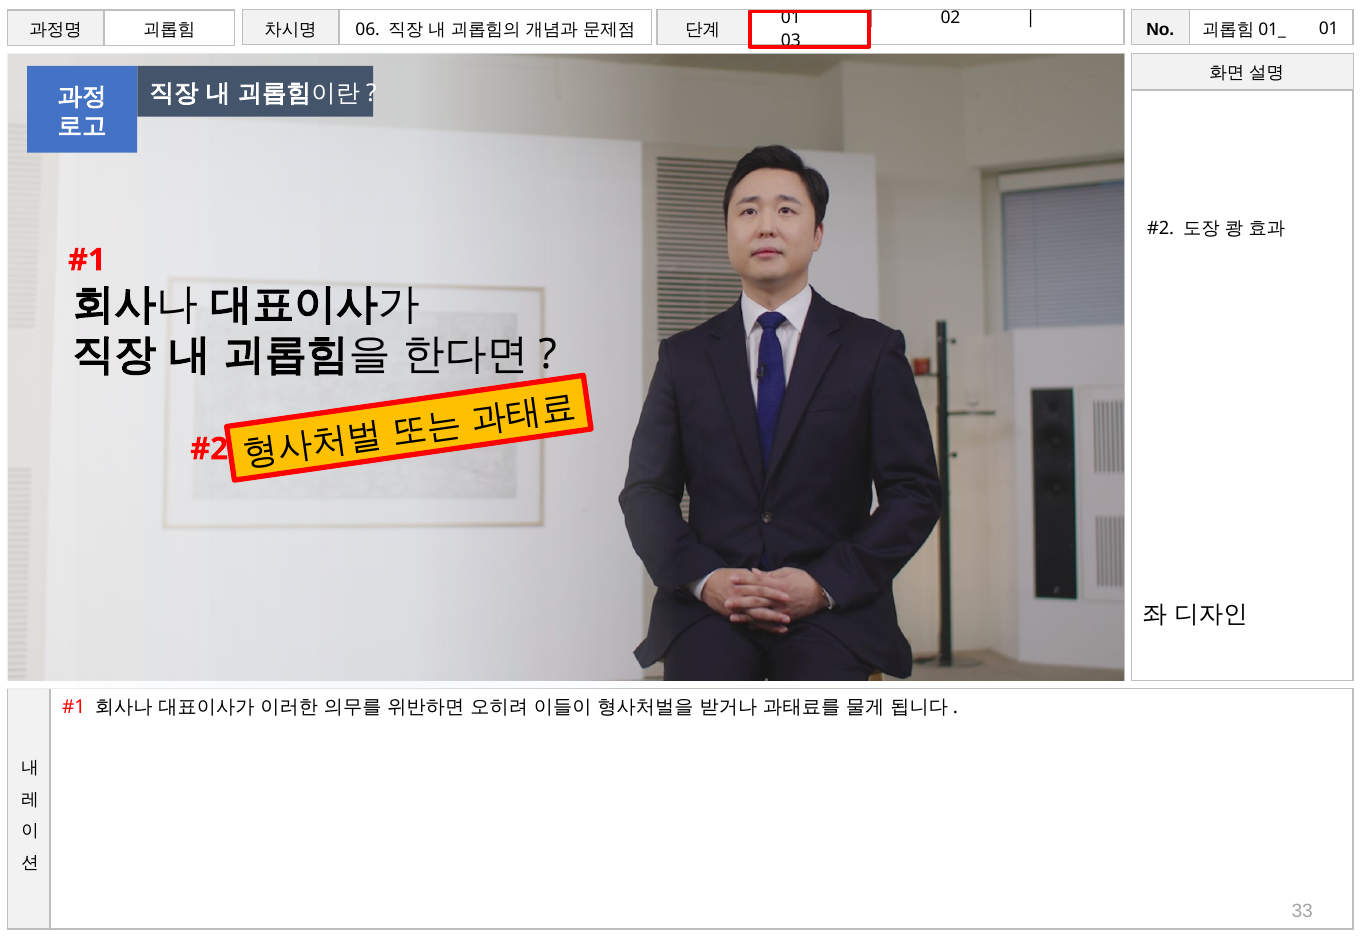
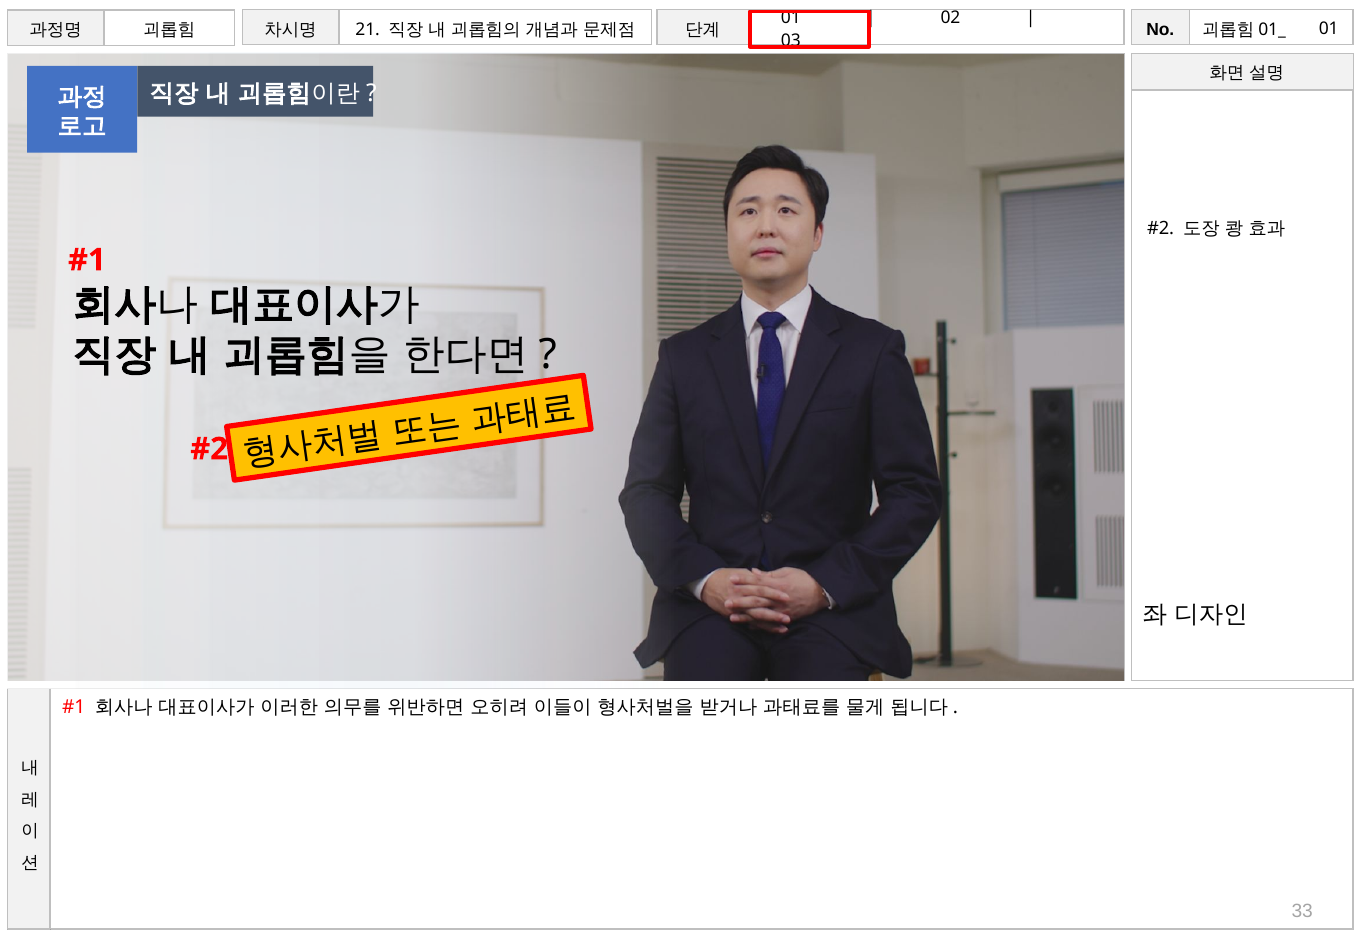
06: 06 -> 21 (368, 29)
